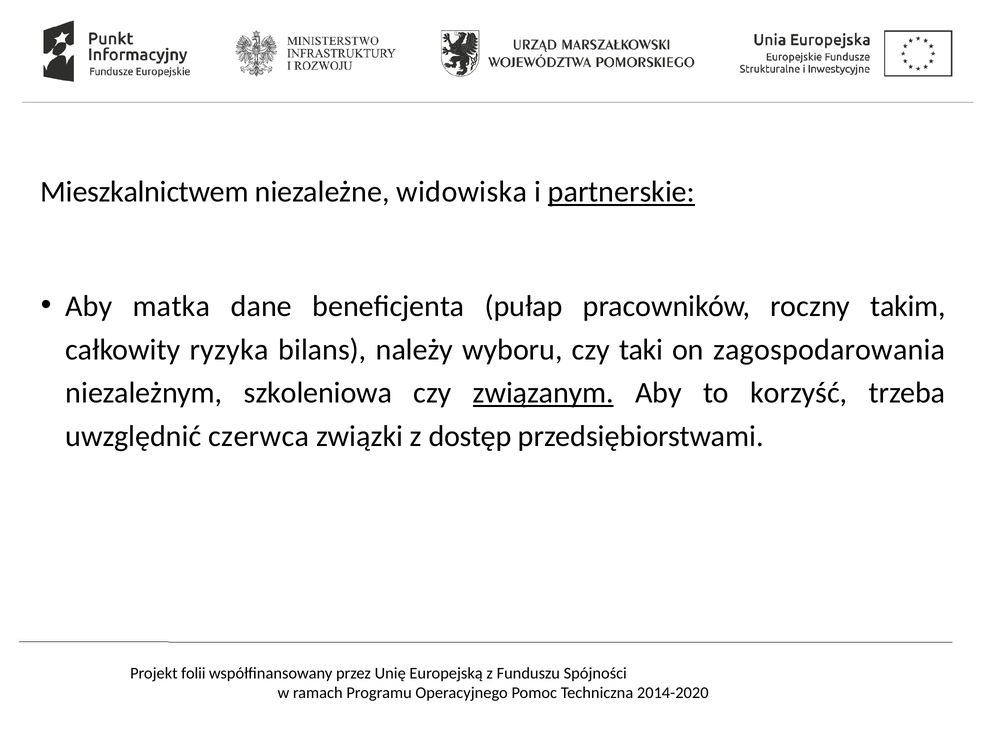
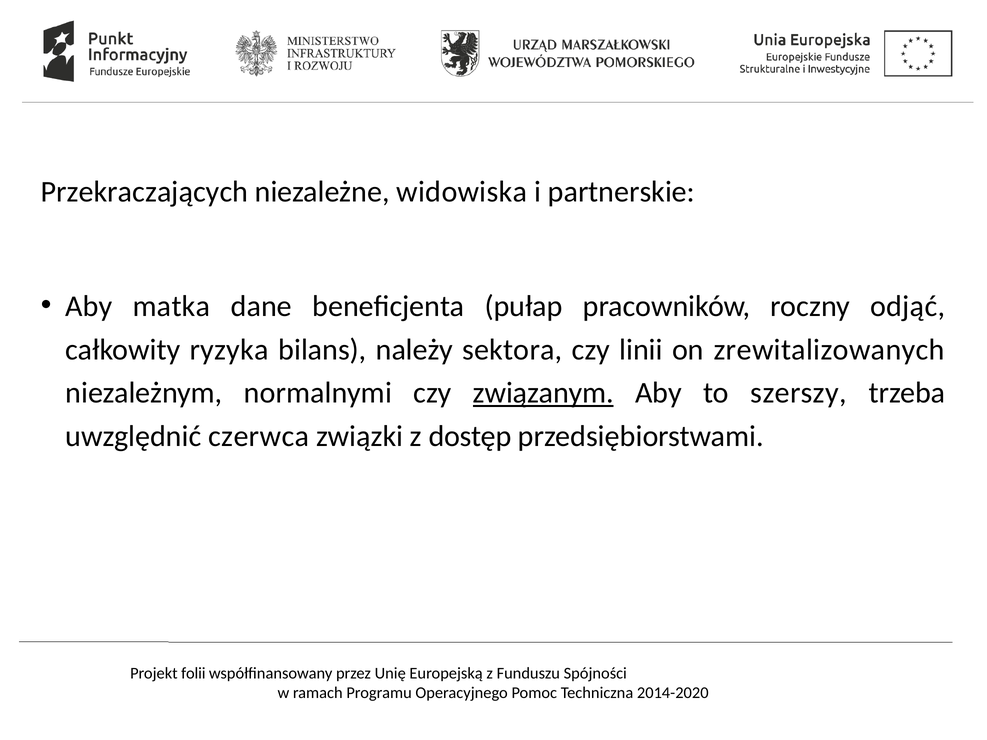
Mieszkalnictwem: Mieszkalnictwem -> Przekraczających (144, 192)
partnerskie underline: present -> none (621, 192)
takim: takim -> odjąć (908, 306)
wyboru: wyboru -> sektora (512, 350)
taki: taki -> linii (641, 350)
zagospodarowania: zagospodarowania -> zrewitalizowanych (829, 350)
szkoleniowa: szkoleniowa -> normalnymi (318, 393)
korzyść: korzyść -> szerszy (799, 393)
